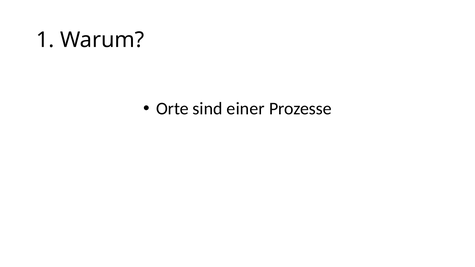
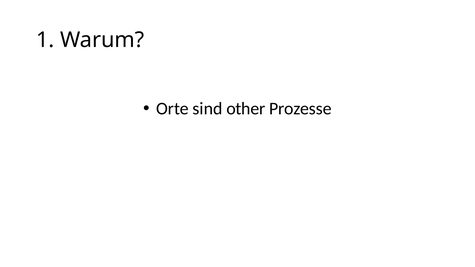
einer: einer -> other (246, 109)
